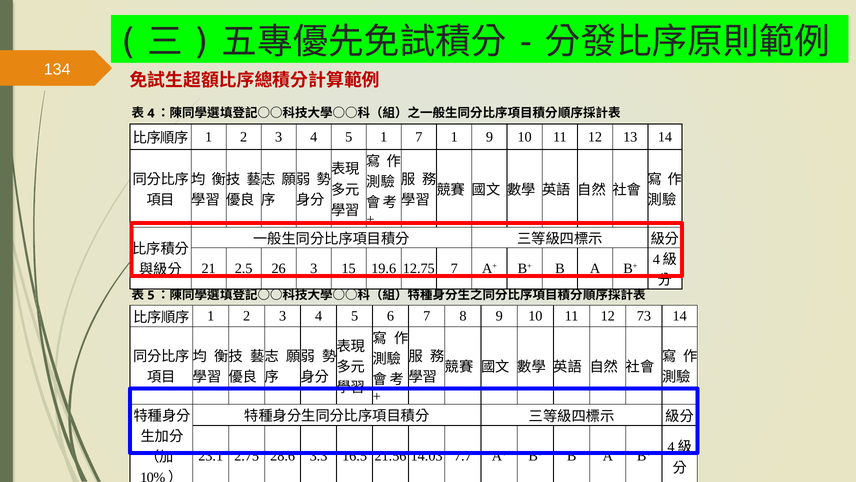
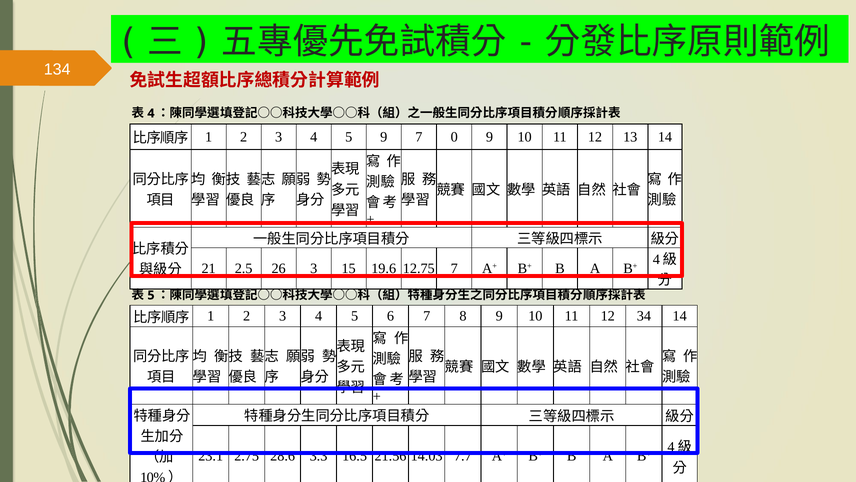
5 1: 1 -> 9 (384, 137)
7 1: 1 -> 0 (454, 137)
73: 73 -> 34 (644, 316)
